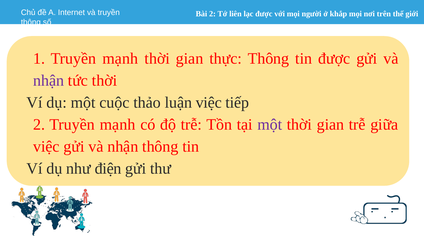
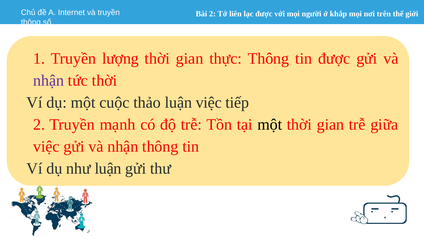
1 Truyền mạnh: mạnh -> lượng (120, 58)
một colour: purple -> black (270, 124)
như điện: điện -> luận (108, 168)
